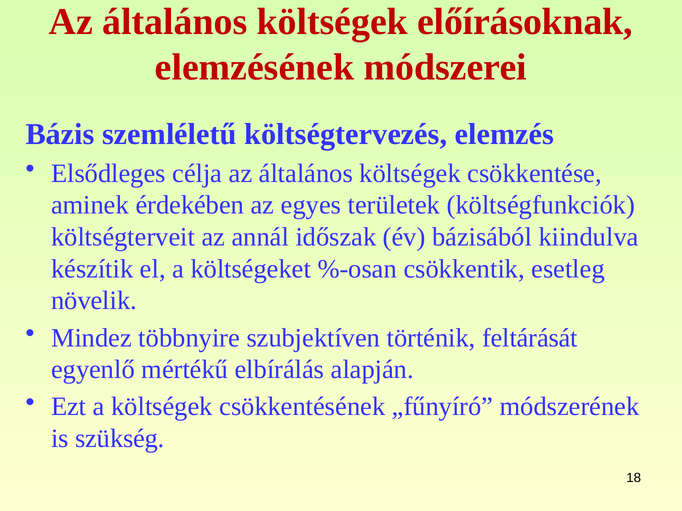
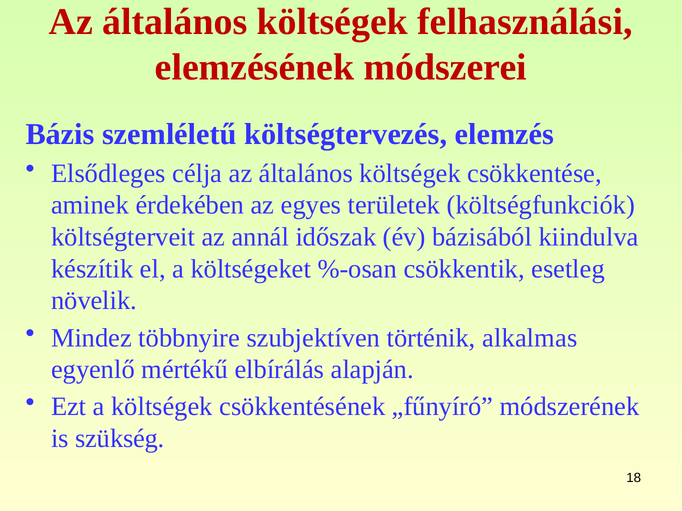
előírásoknak: előírásoknak -> felhasználási (525, 22)
feltárását: feltárását -> alkalmas (530, 338)
